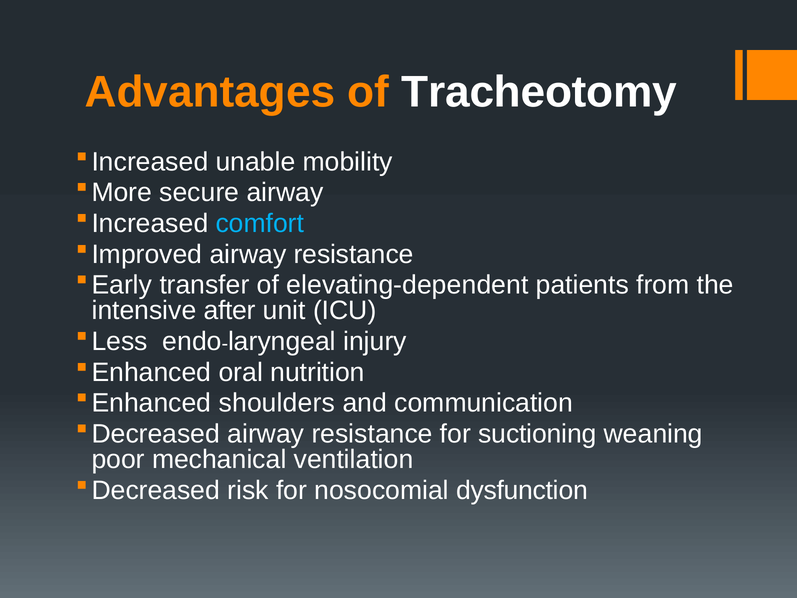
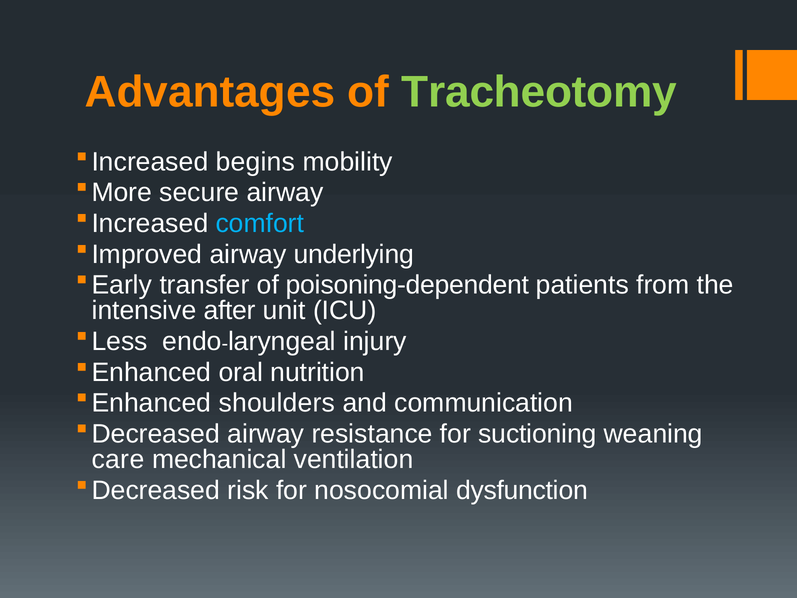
Tracheotomy colour: white -> light green (539, 92)
unable: unable -> begins (255, 162)
resistance: resistance -> underlying (354, 254)
elevating-dependent: elevating-dependent -> poisoning-dependent (408, 285)
poor: poor -> care (118, 459)
